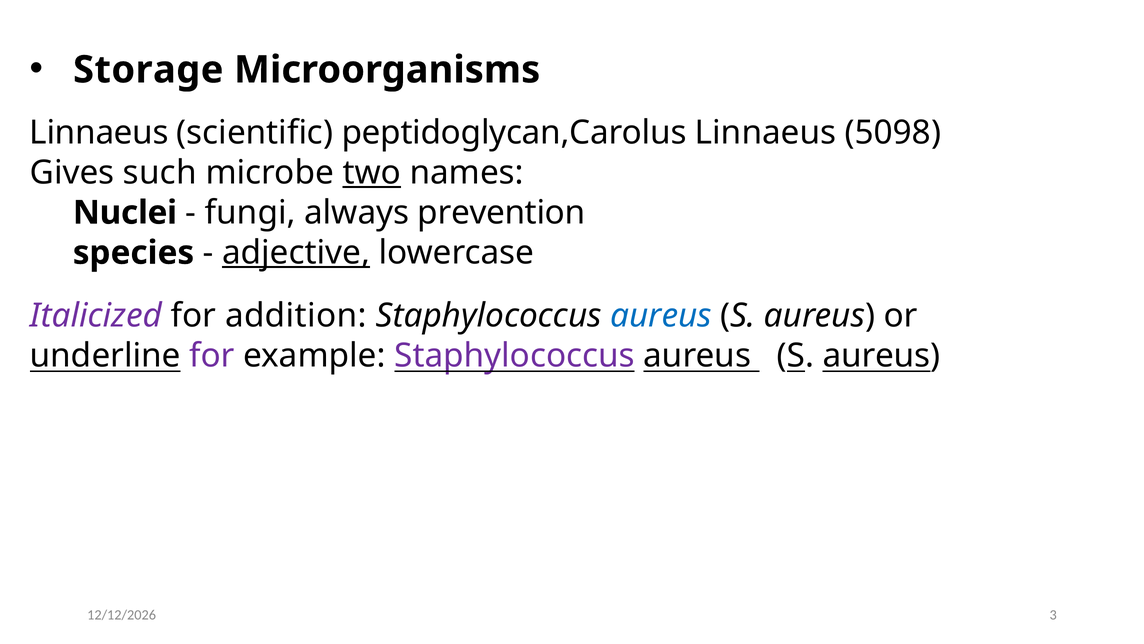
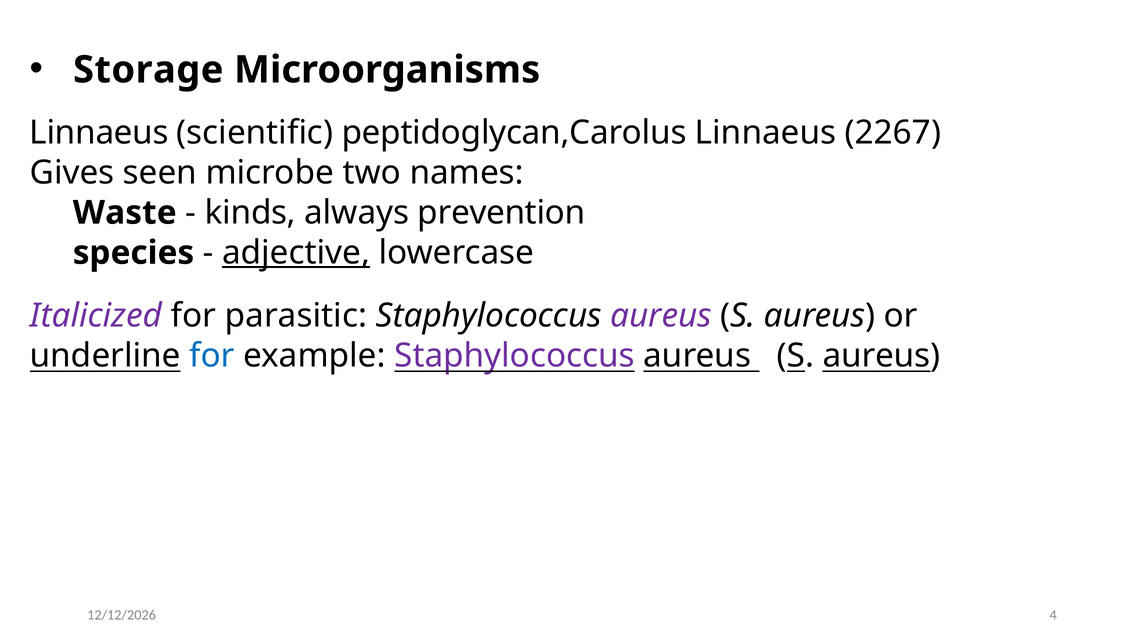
5098: 5098 -> 2267 (893, 132)
such: such -> seen (160, 172)
two underline: present -> none (372, 172)
Nuclei: Nuclei -> Waste (125, 213)
fungi: fungi -> kinds (250, 213)
addition: addition -> parasitic (296, 316)
aureus colour: blue -> purple (661, 316)
for colour: purple -> blue (212, 356)
3: 3 -> 4 (1053, 614)
